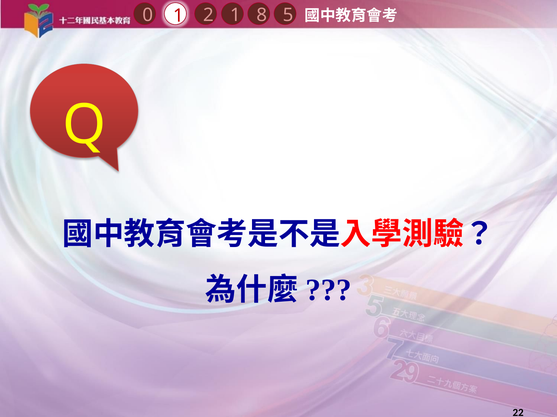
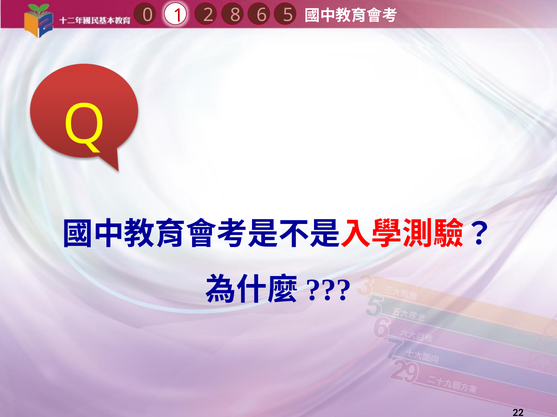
8: 8 -> 6 (262, 15)
1 1: 1 -> 8 (235, 15)
